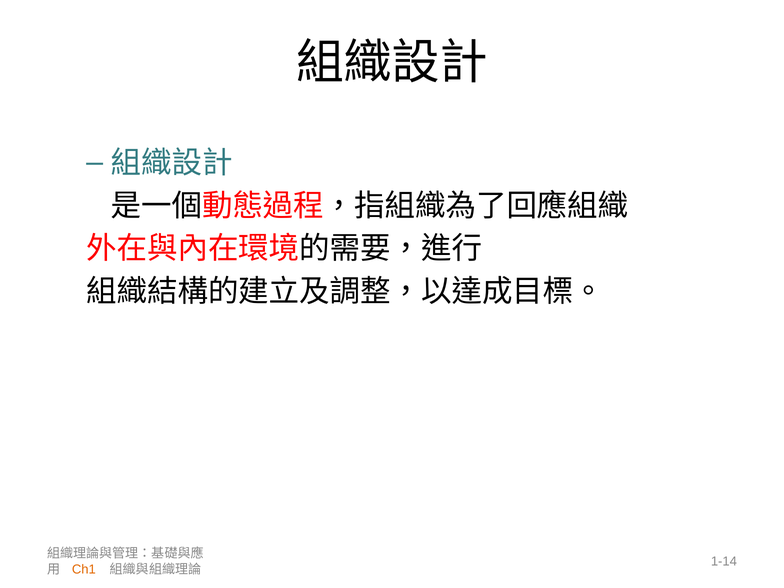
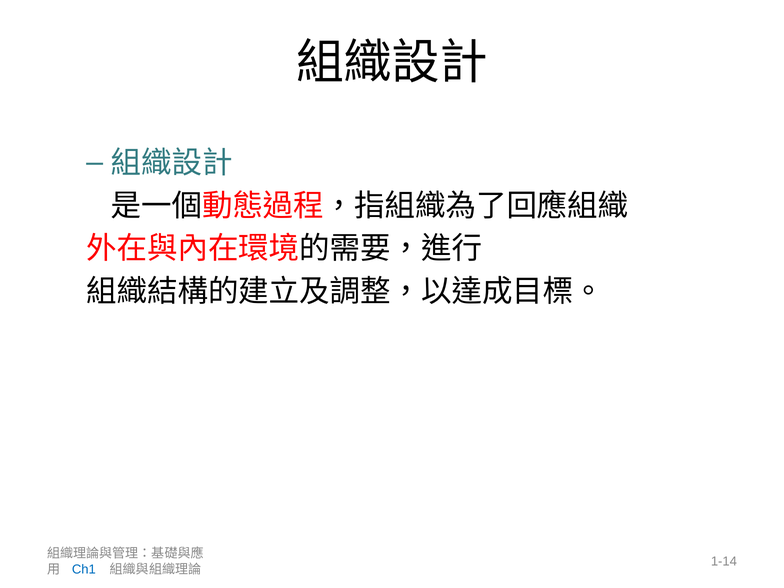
Ch1 colour: orange -> blue (84, 569)
